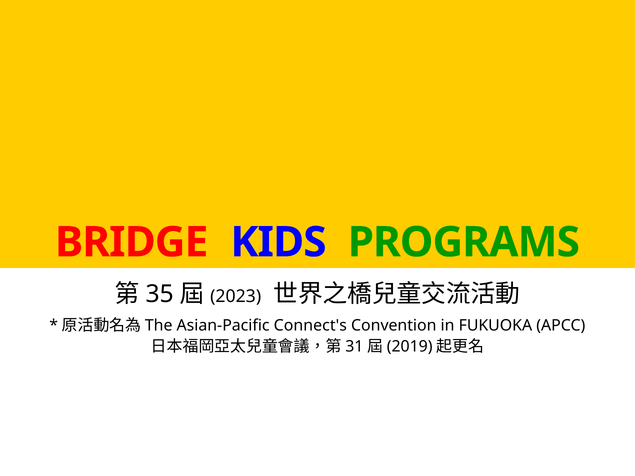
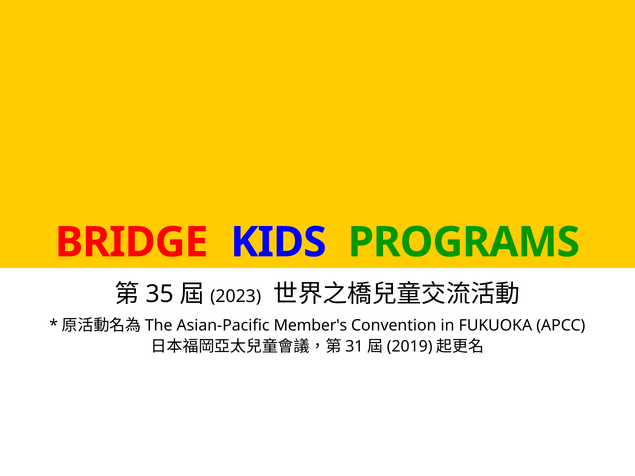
Connect's: Connect's -> Member's (310, 326)
